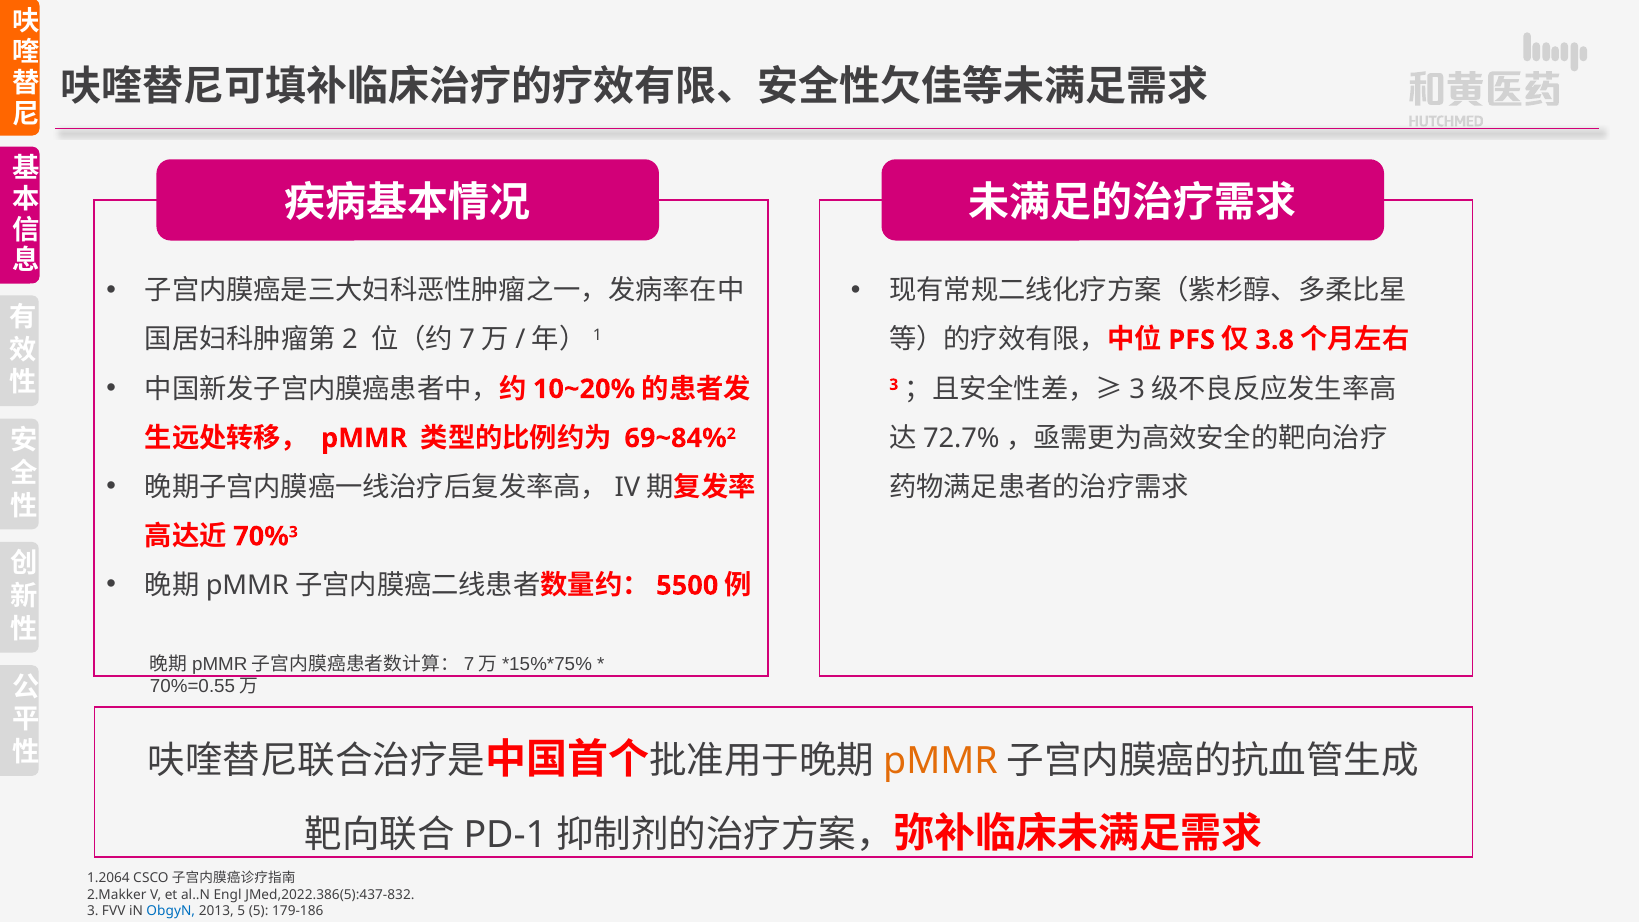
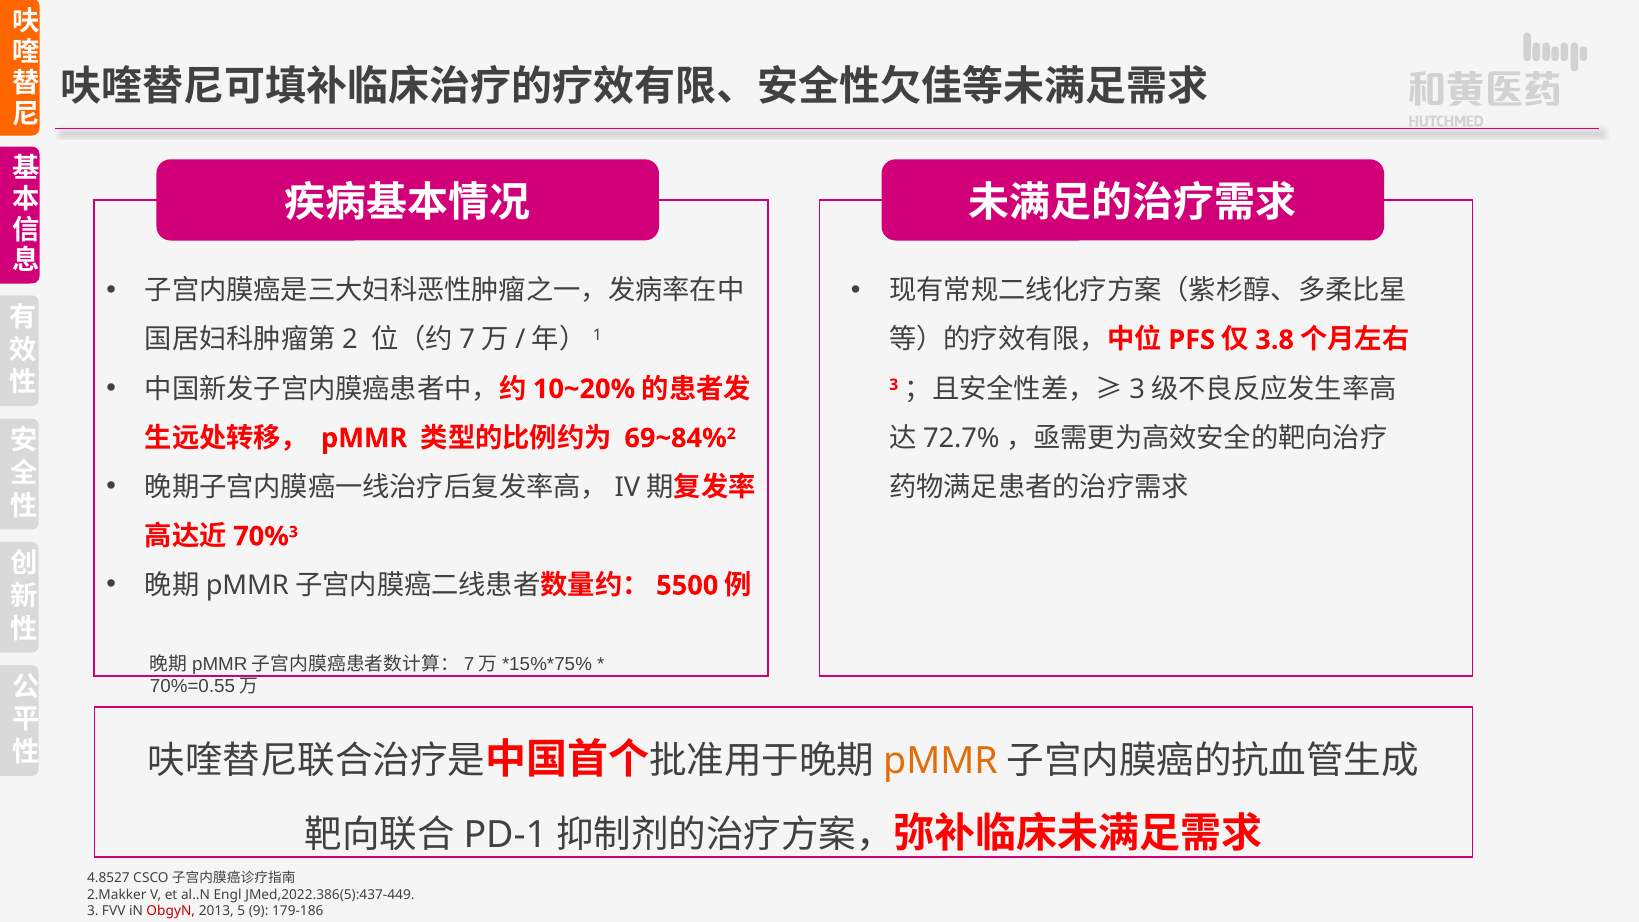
1.2064: 1.2064 -> 4.8527 (108, 878)
JMed,2022.386(5):437-832: JMed,2022.386(5):437-832 -> JMed,2022.386(5):437-449 (330, 895)
ObgyN colour: blue -> red (171, 911)
5 5: 5 -> 9 (259, 911)
